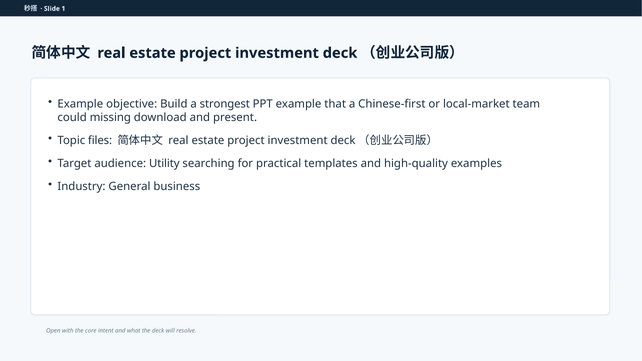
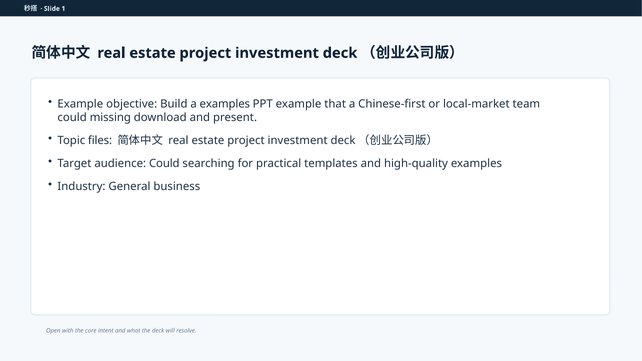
a strongest: strongest -> examples (225, 104)
audience Utility: Utility -> Could (164, 164)
